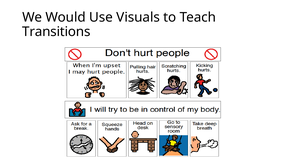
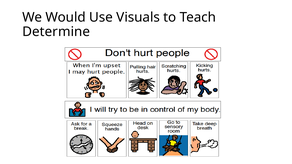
Transitions: Transitions -> Determine (56, 32)
